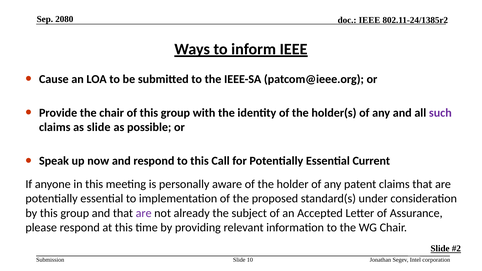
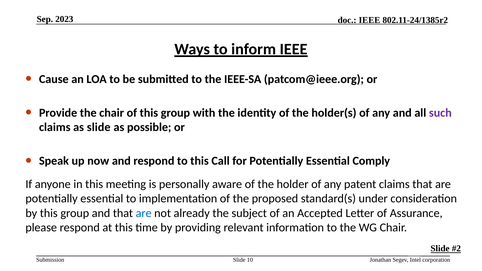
2080: 2080 -> 2023 (64, 19)
Current: Current -> Comply (371, 161)
are colour: purple -> blue (144, 213)
